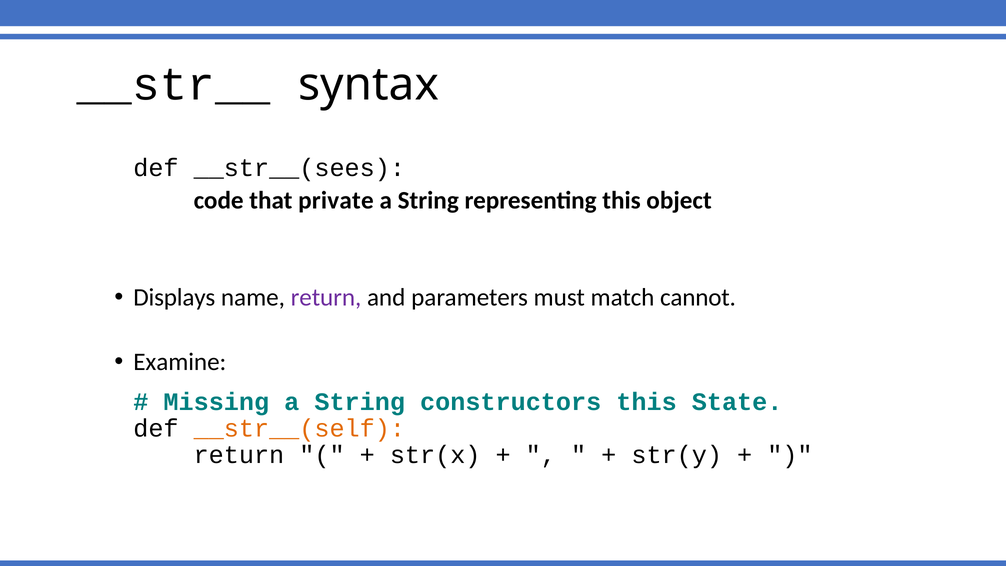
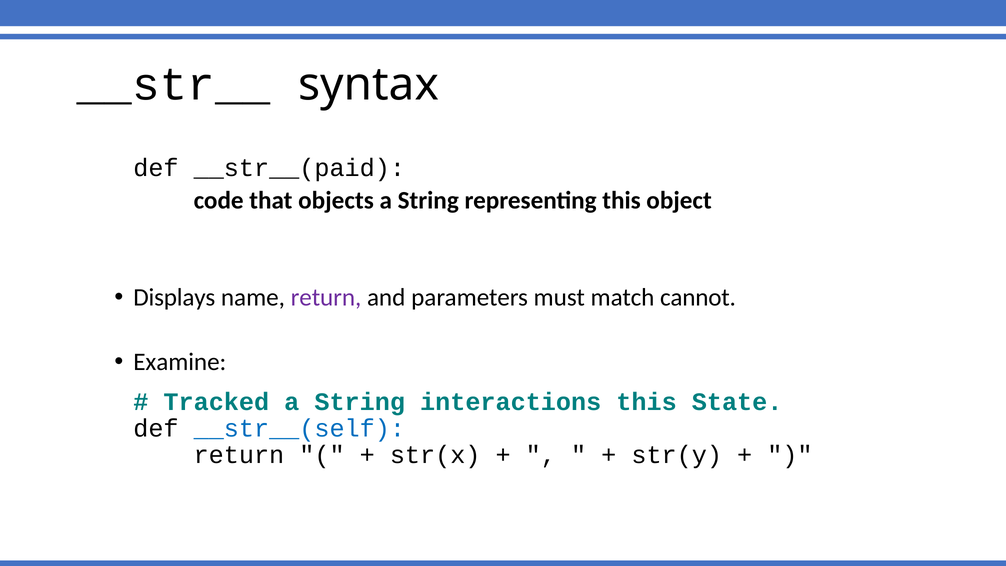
__str__(sees: __str__(sees -> __str__(paid (299, 168)
private: private -> objects (336, 200)
Missing: Missing -> Tracked (216, 402)
constructors: constructors -> interactions (511, 402)
__str__(self colour: orange -> blue (299, 428)
